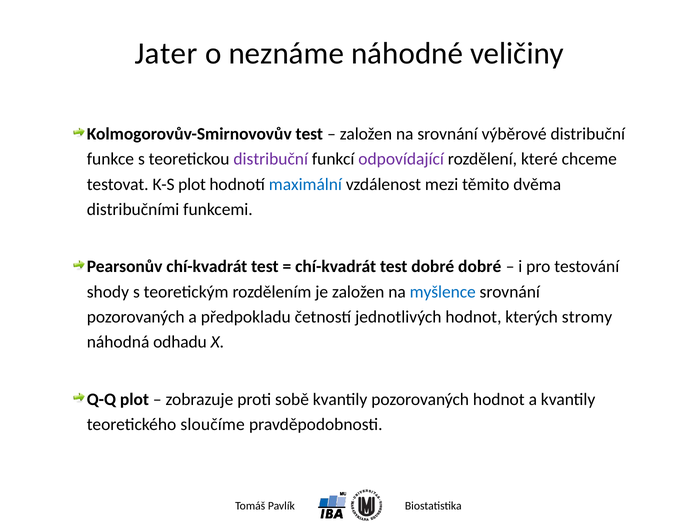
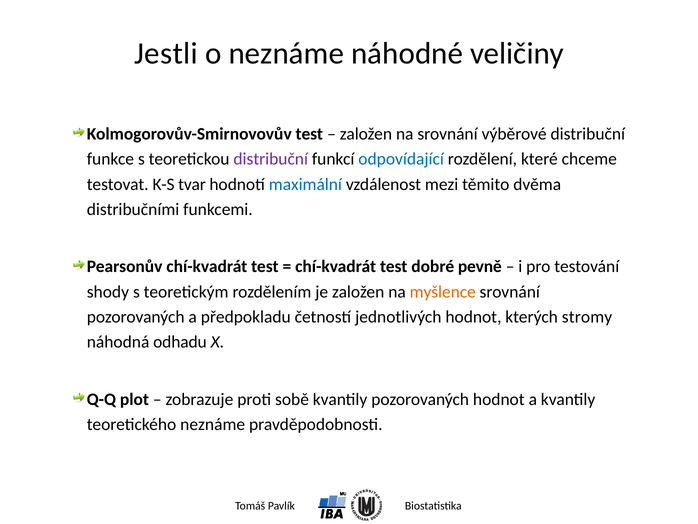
Jater: Jater -> Jestli (166, 54)
odpovídající colour: purple -> blue (401, 159)
K-S plot: plot -> tvar (192, 184)
dobré dobré: dobré -> pevně (480, 266)
myšlence colour: blue -> orange (443, 292)
teoretického sloučíme: sloučíme -> neznáme (213, 424)
